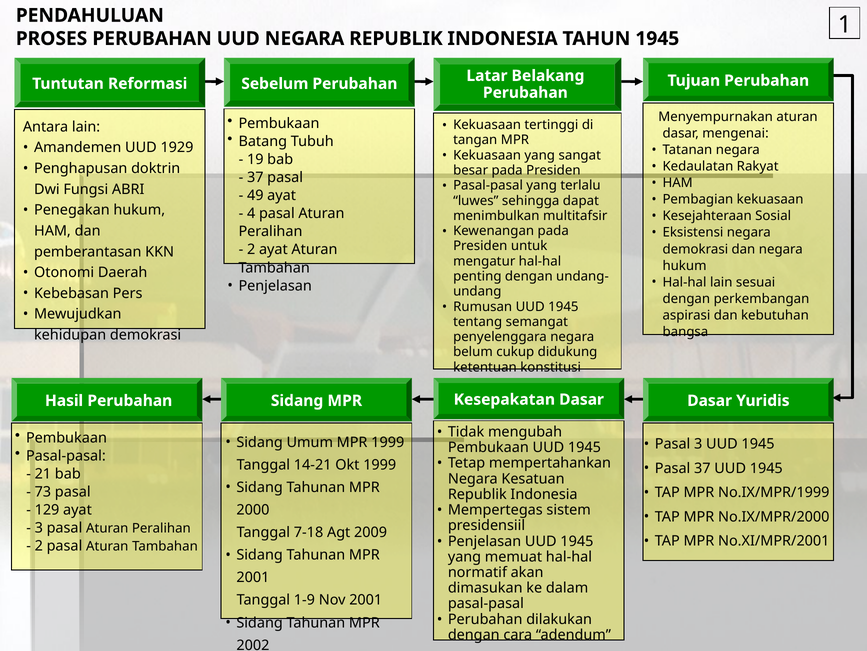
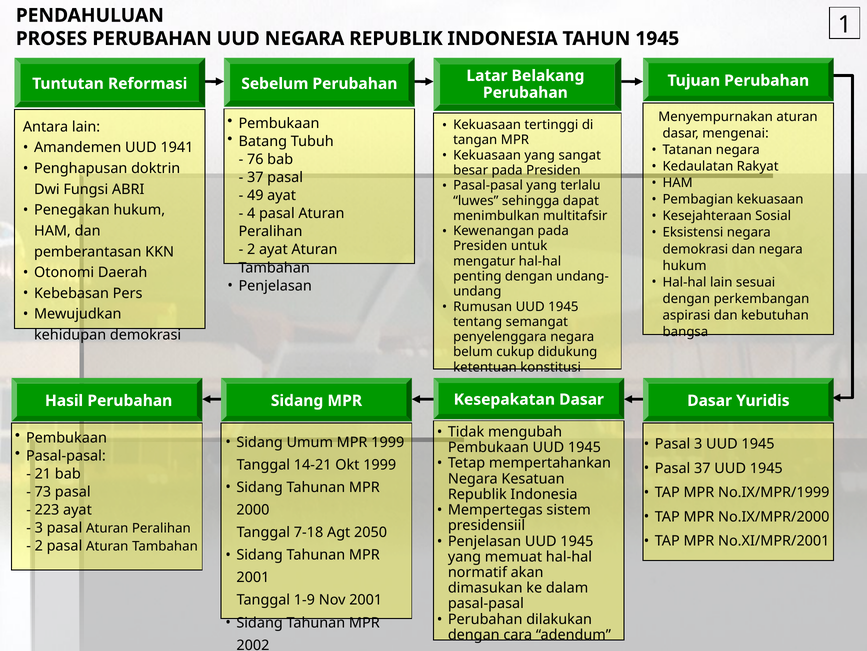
1929: 1929 -> 1941 (177, 148)
19: 19 -> 76 (255, 159)
129: 129 -> 223 (47, 509)
2009: 2009 -> 2050 (371, 532)
